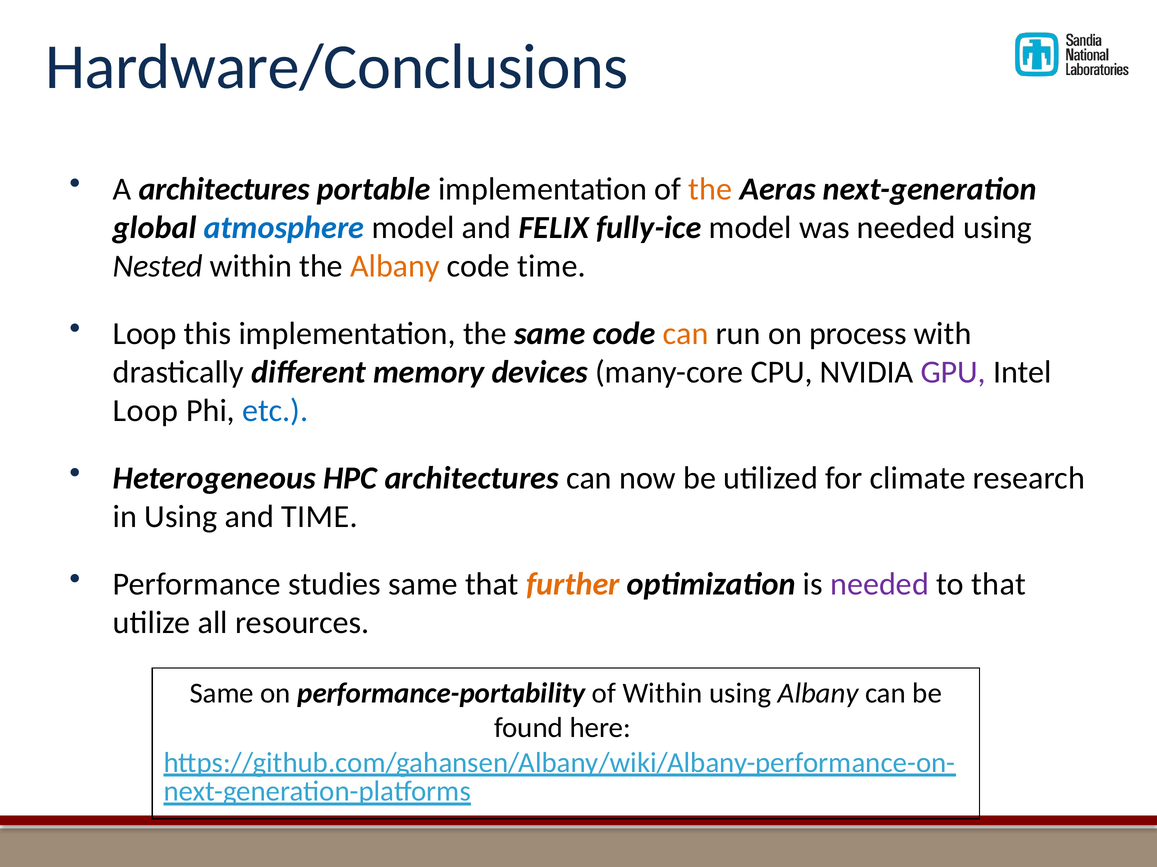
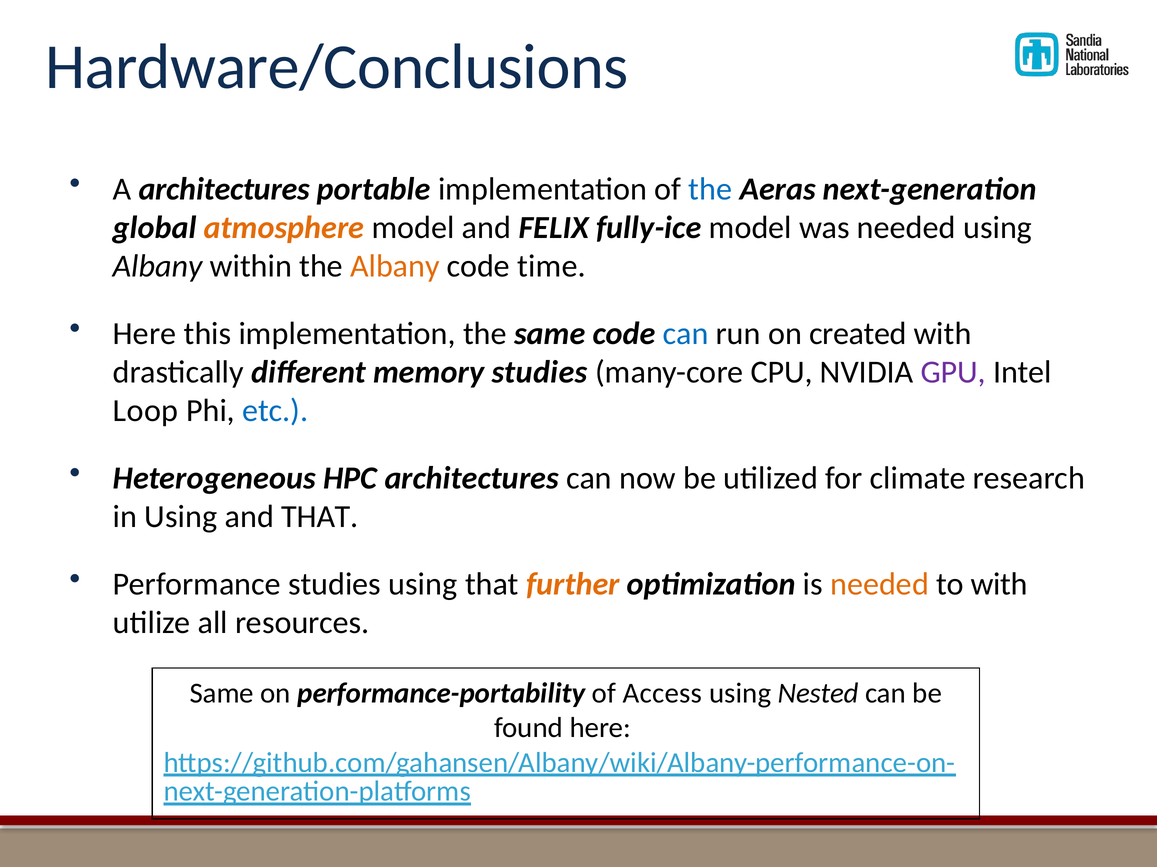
the colour: orange -> blue (710, 189)
atmosphere colour: blue -> orange (284, 228)
Nested: Nested -> Albany (158, 266)
Loop: Loop -> Here (145, 334)
can colour: orange -> blue (686, 334)
process: process -> created (858, 334)
memory devices: devices -> studies (539, 373)
and TIME: TIME -> THAT (320, 517)
studies same: same -> using (423, 585)
needed colour: purple -> orange (880, 585)
to that: that -> with (999, 585)
of Within: Within -> Access (662, 694)
using Albany: Albany -> Nested (818, 694)
